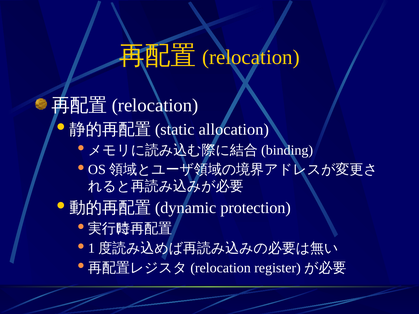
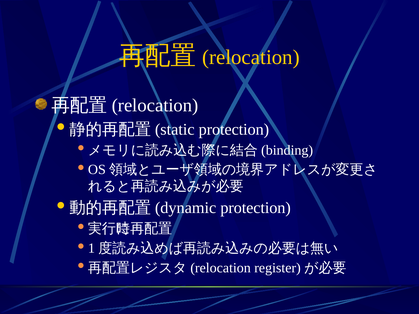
allocation: allocation -> protection (234, 129)
